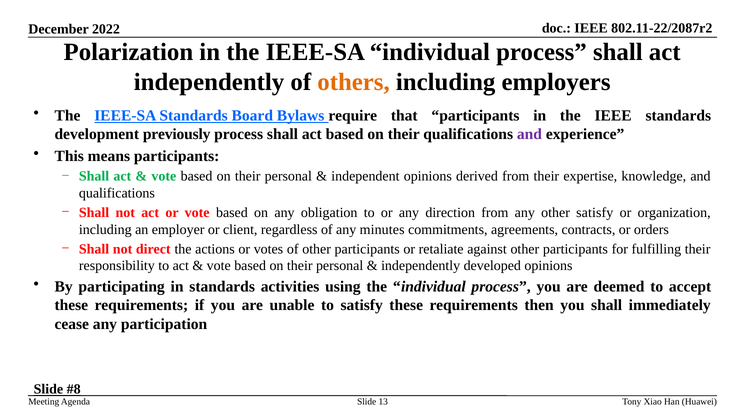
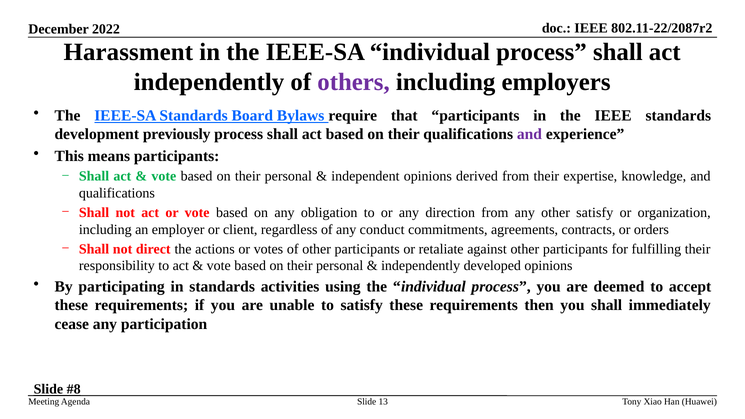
Polarization: Polarization -> Harassment (128, 52)
others colour: orange -> purple (354, 82)
minutes: minutes -> conduct (382, 229)
